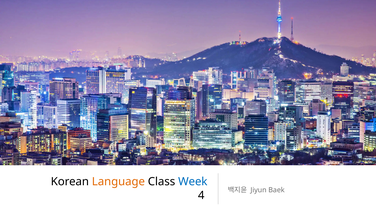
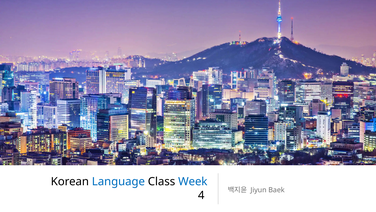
Language colour: orange -> blue (118, 181)
